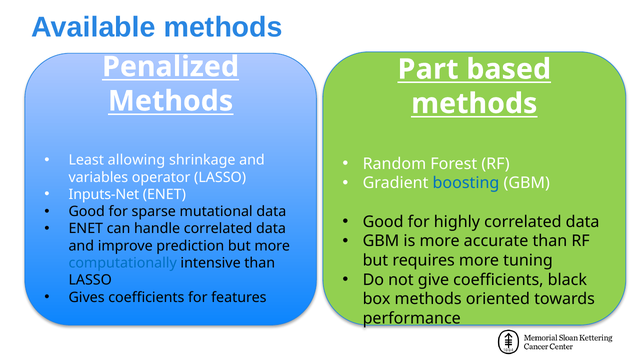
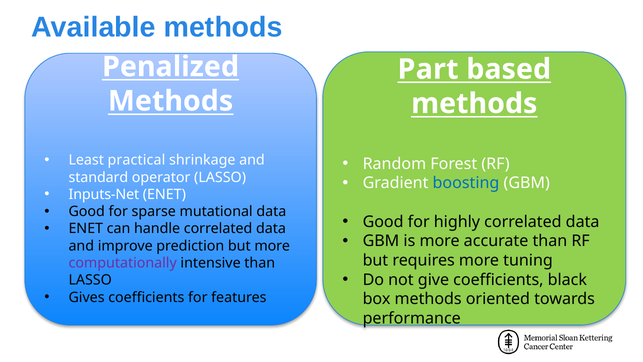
allowing: allowing -> practical (136, 160)
variables: variables -> standard (98, 177)
computationally colour: blue -> purple (123, 263)
